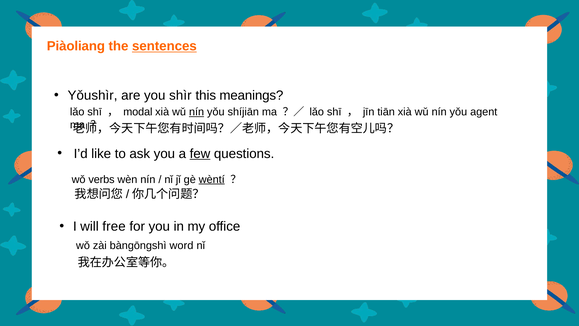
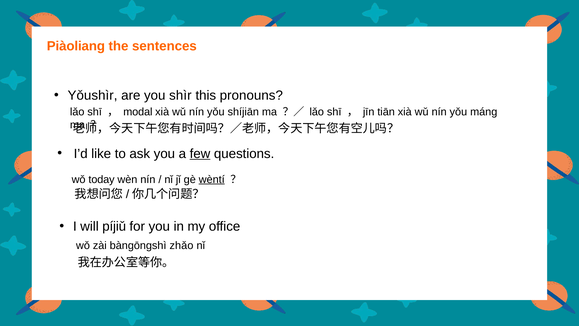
sentences underline: present -> none (164, 46)
meanings: meanings -> pronouns (251, 95)
nín underline: present -> none (197, 112)
agent: agent -> máng (484, 112)
verbs: verbs -> today (102, 179)
free: free -> píjiǔ (114, 226)
word: word -> zhǎo (181, 245)
